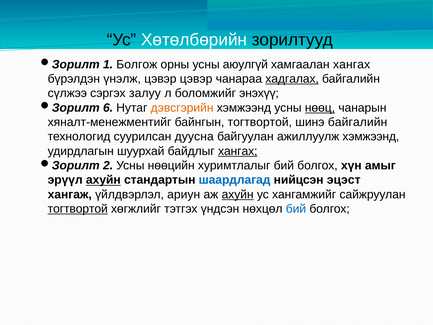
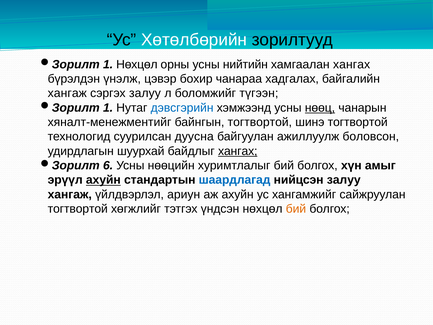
1 Болгож: Болгож -> Нөхцөл (137, 64)
аюулгүй: аюулгүй -> нийтийн (245, 64)
цэвэр цэвэр: цэвэр -> бохир (196, 79)
хадгалах underline: present -> none (292, 79)
сүлжээ: сүлжээ -> хангаж (67, 93)
энэхүү: энэхүү -> түгээн (259, 93)
6: 6 -> 1 (108, 108)
дэвсгэрийн colour: orange -> blue (182, 108)
шинэ байгалийн: байгалийн -> тогтвортой (358, 122)
ажиллуулж хэмжээнд: хэмжээнд -> боловсон (371, 137)
2: 2 -> 6 (108, 165)
нийцсэн эцэст: эцэст -> залуу (344, 180)
ахуйн underline: present -> none (238, 194)
тогтвортой underline: present -> none (78, 209)
бий colour: blue -> orange (296, 209)
